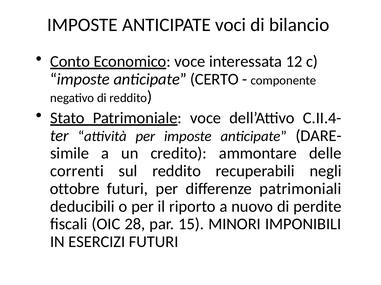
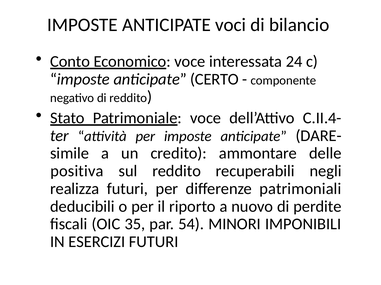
12: 12 -> 24 (294, 62)
correnti: correnti -> positiva (77, 171)
ottobre: ottobre -> realizza (75, 189)
28: 28 -> 35 (135, 225)
15: 15 -> 54 (191, 225)
